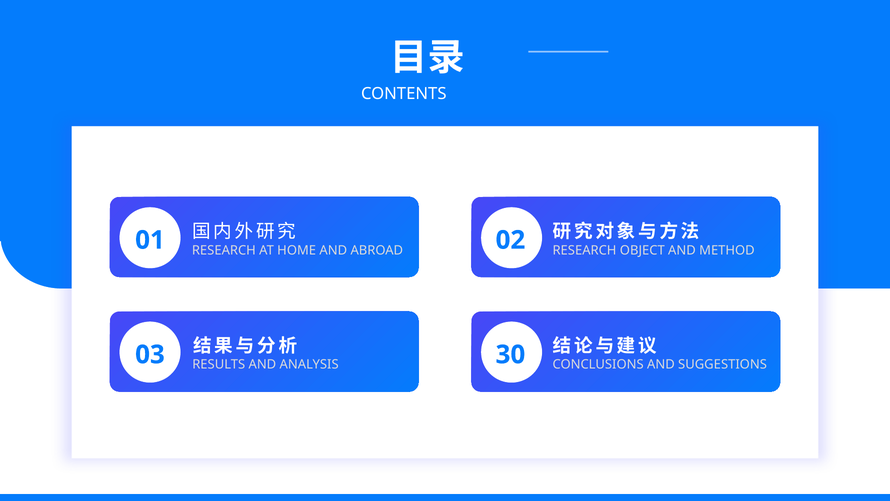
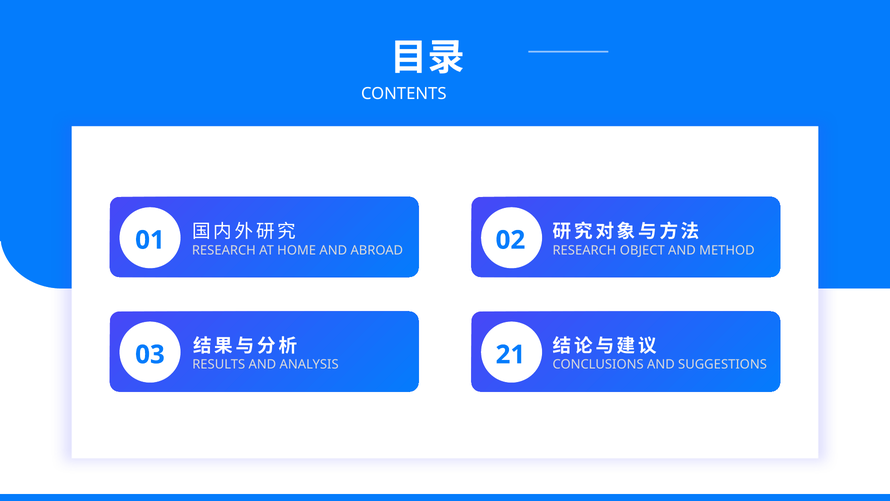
30: 30 -> 21 (510, 354)
